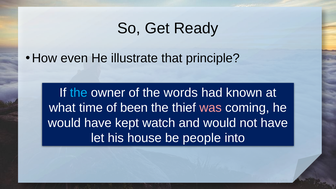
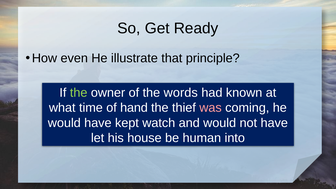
the colour: light blue -> light green (79, 93)
been: been -> hand (134, 108)
people: people -> human (202, 138)
